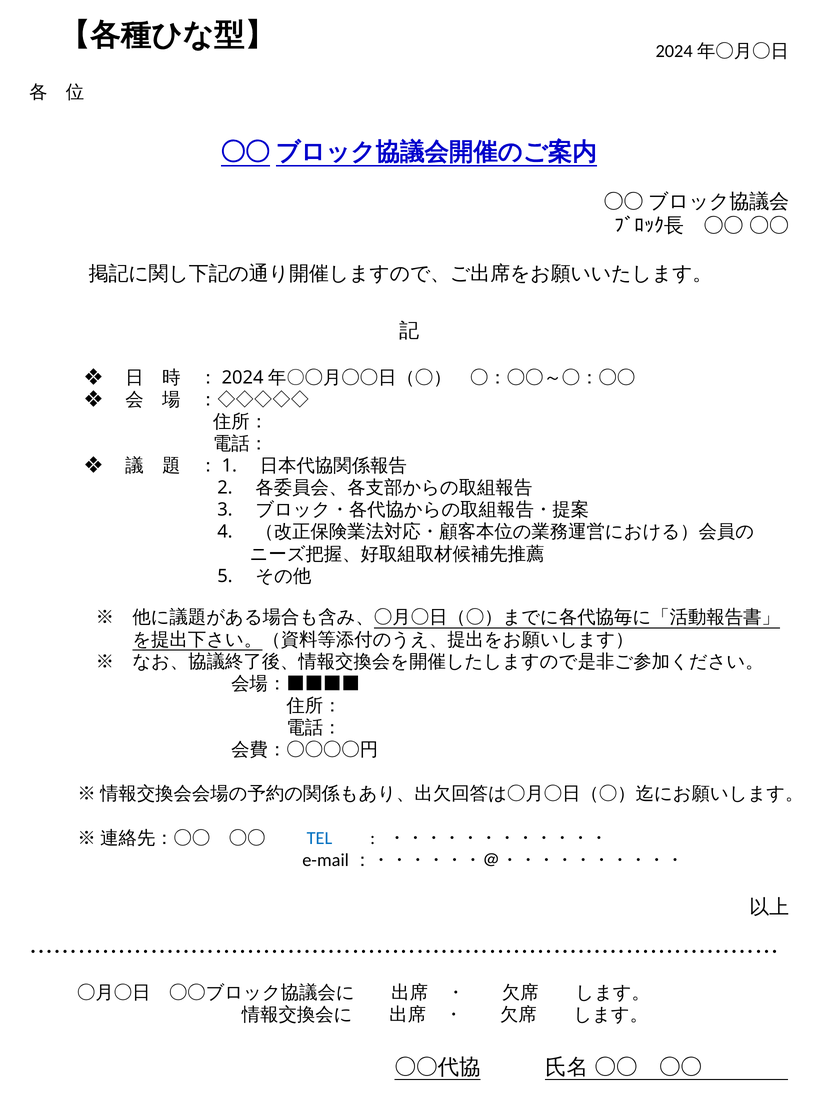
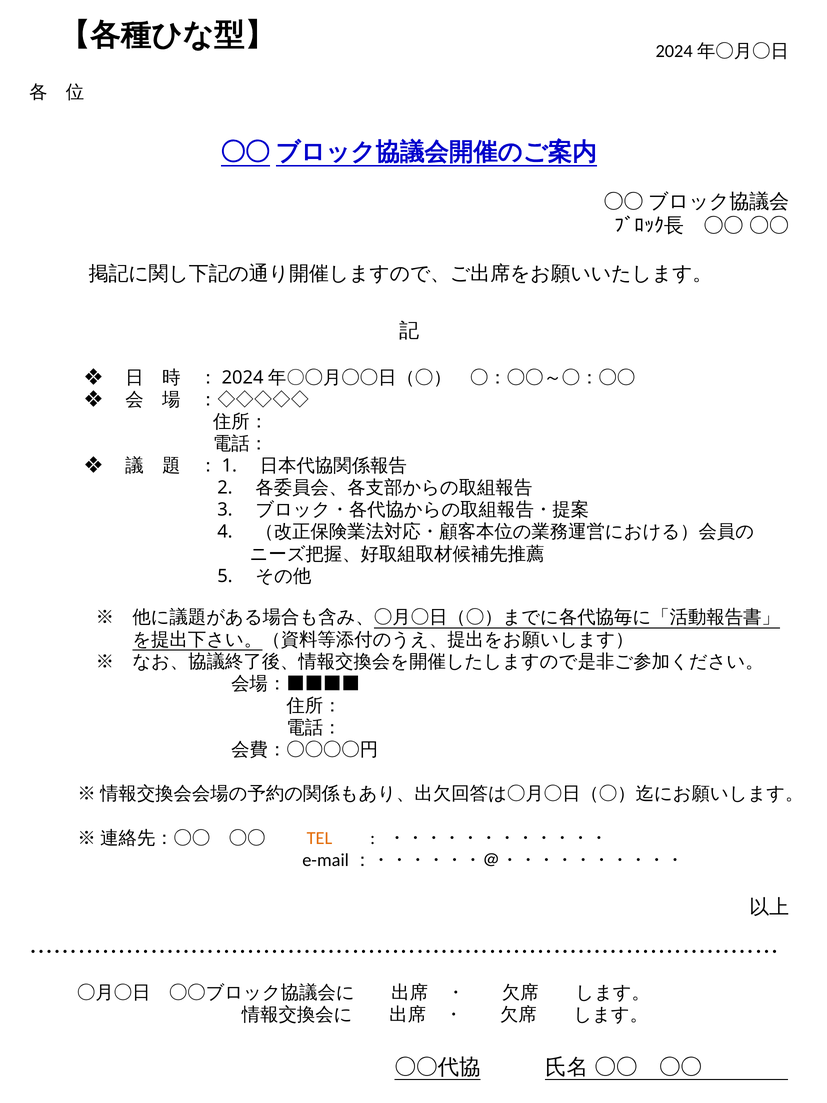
TEL colour: blue -> orange (319, 838)
